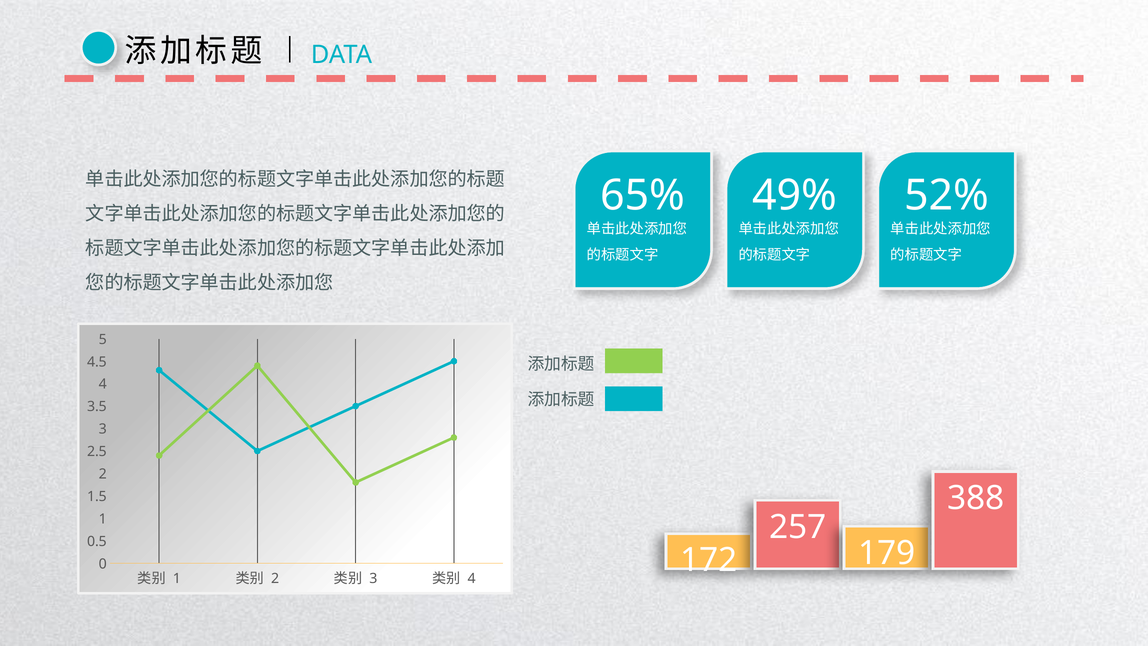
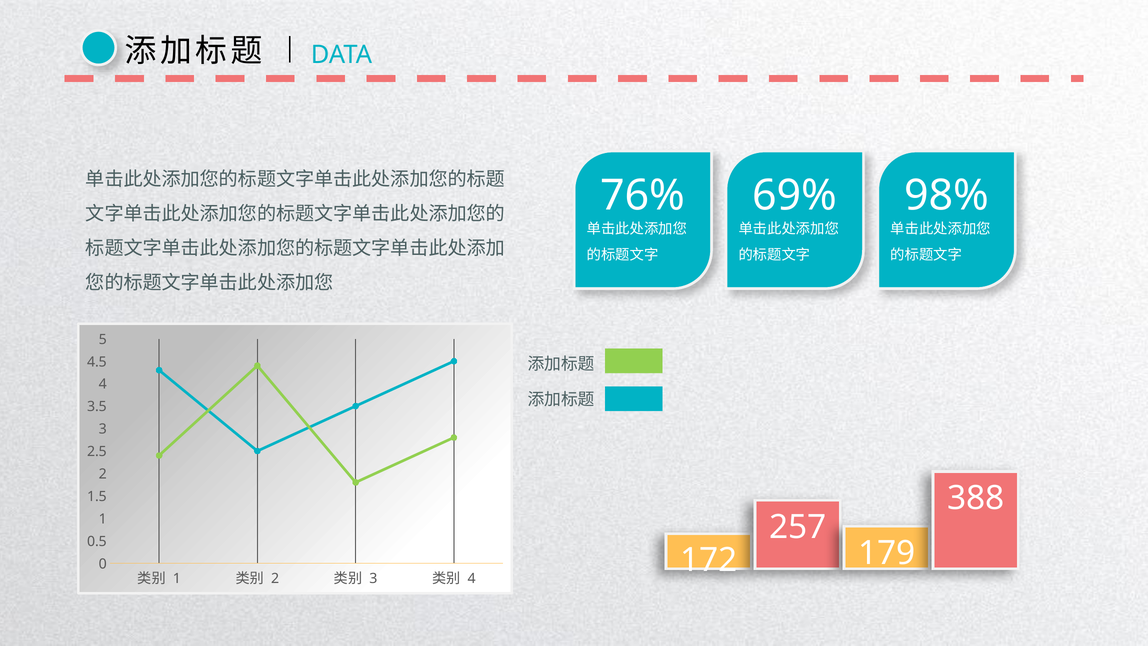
65%: 65% -> 76% (643, 195)
49%: 49% -> 69% (795, 195)
52%: 52% -> 98% (947, 195)
